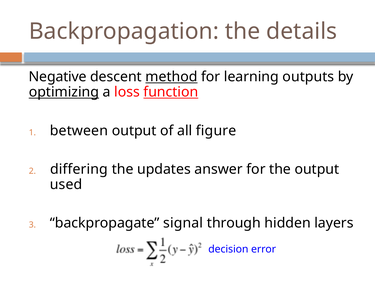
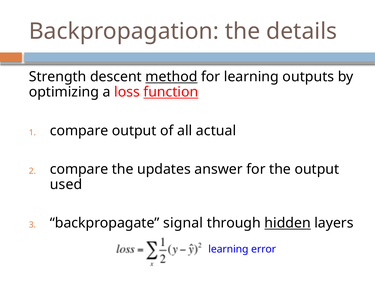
Negative: Negative -> Strength (58, 77)
optimizing underline: present -> none (64, 92)
between: between -> compare (79, 131)
figure: figure -> actual (216, 131)
differing: differing -> compare (79, 169)
hidden underline: none -> present (288, 223)
decision: decision -> learning (228, 249)
